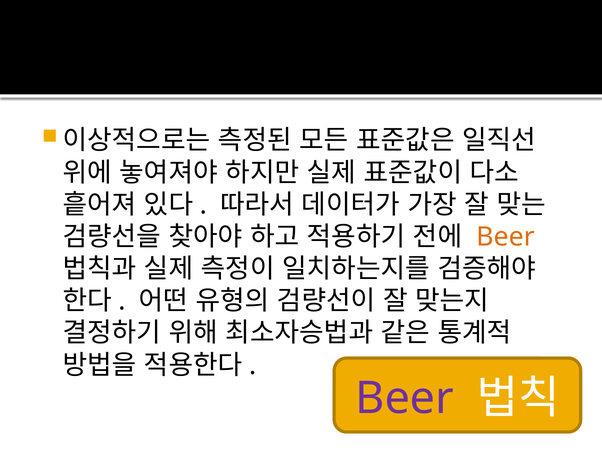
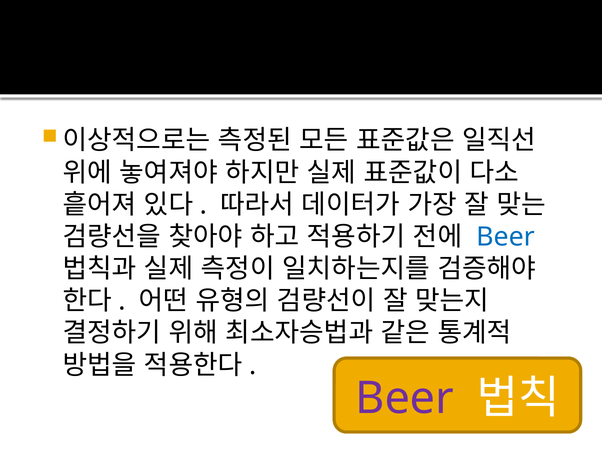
Beer colour: orange -> blue (505, 237)
